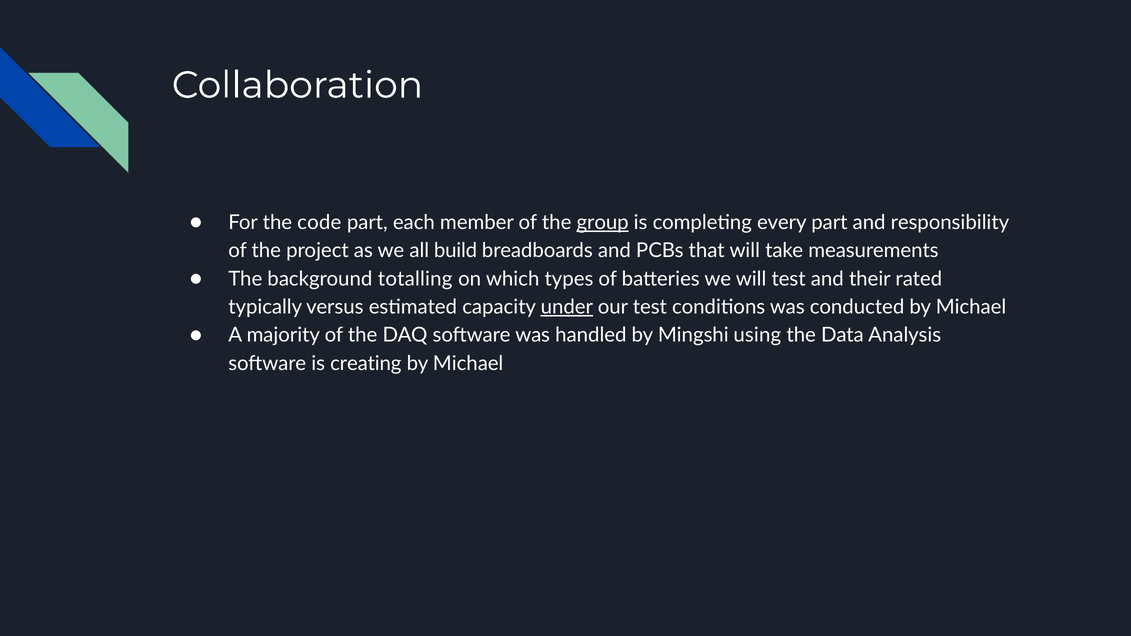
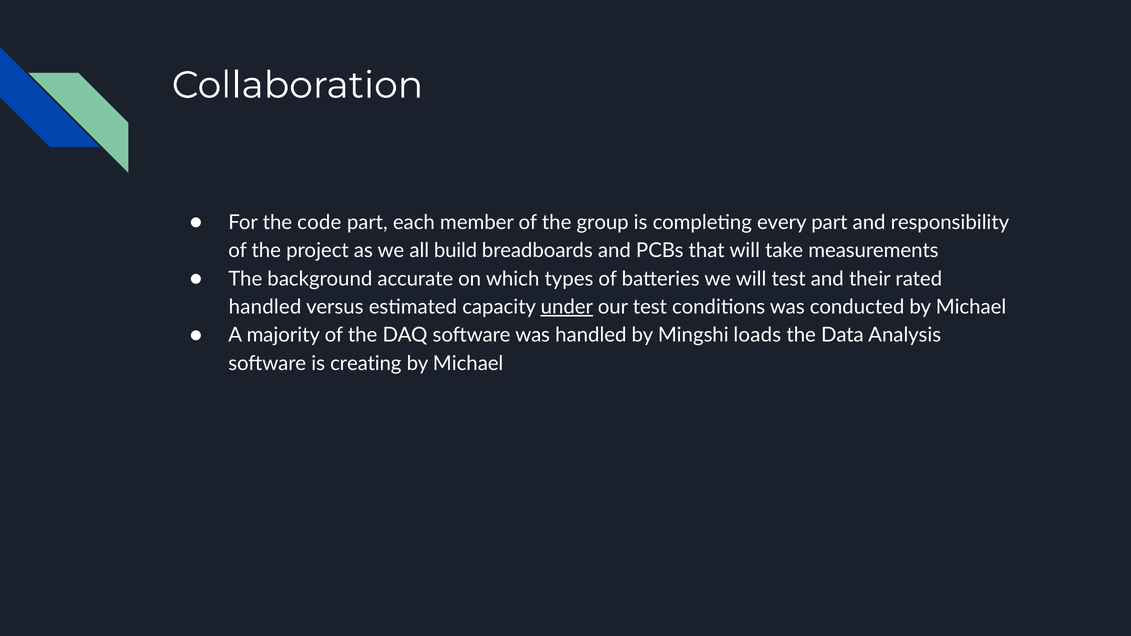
group underline: present -> none (603, 223)
totalling: totalling -> accurate (415, 279)
typically: typically -> handled (265, 307)
using: using -> loads (757, 335)
